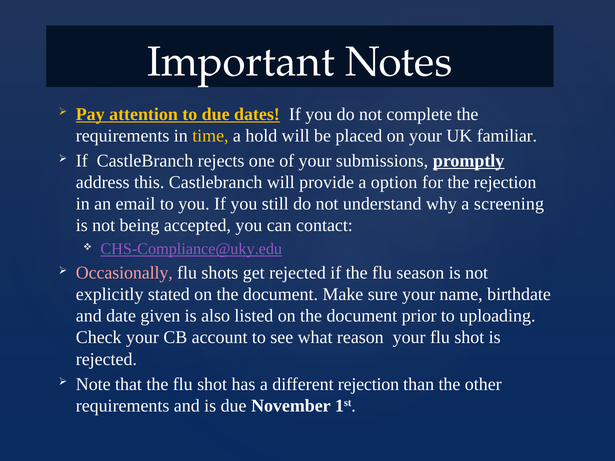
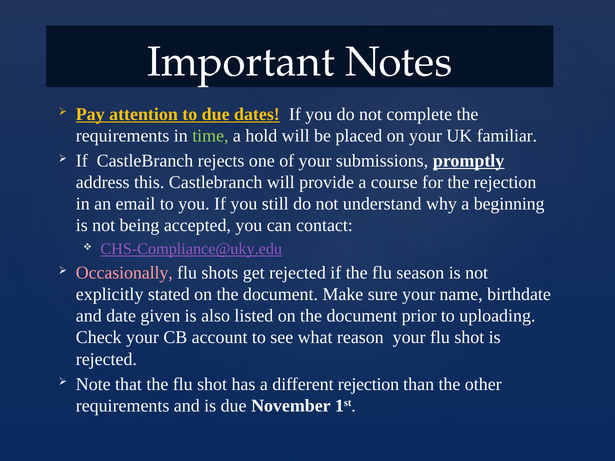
time colour: yellow -> light green (210, 136)
option: option -> course (394, 182)
screening: screening -> beginning (509, 204)
